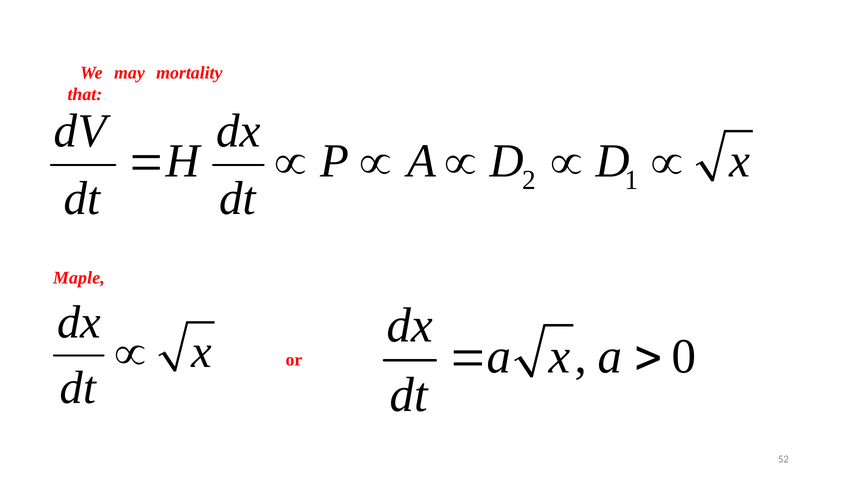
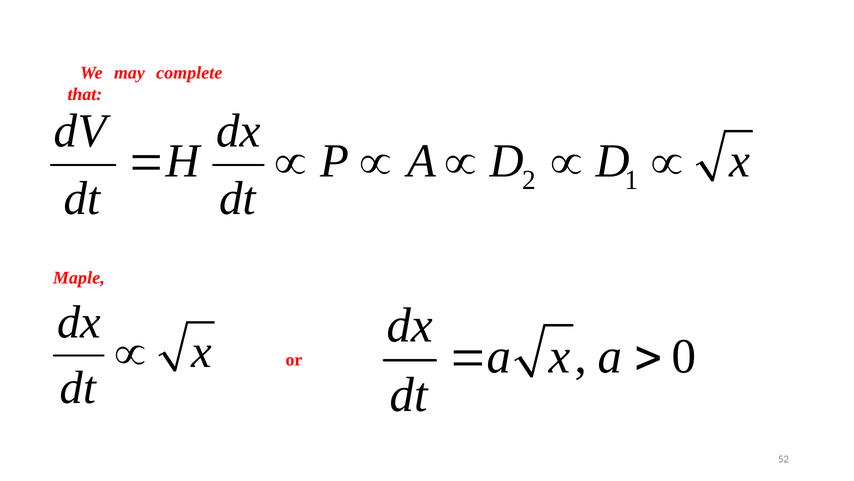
mortality: mortality -> complete (189, 73)
